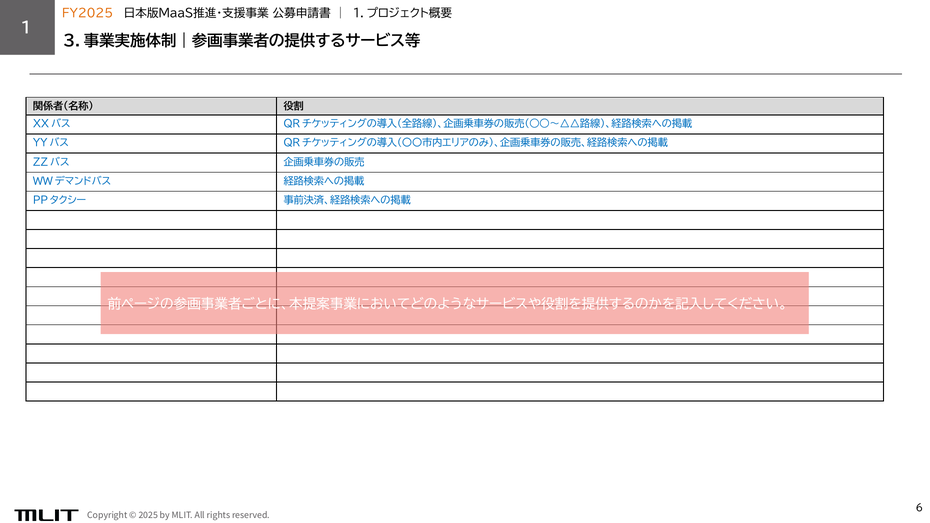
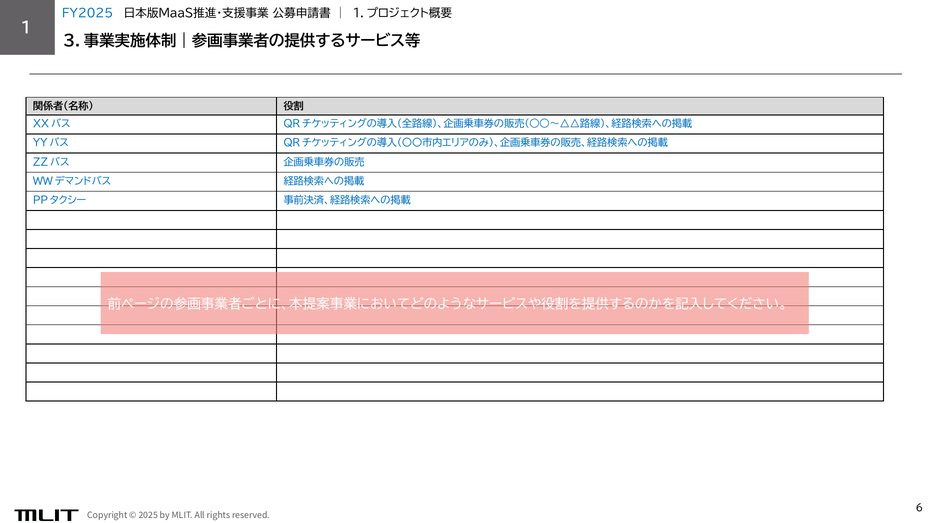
FY2025 colour: orange -> blue (88, 13)
